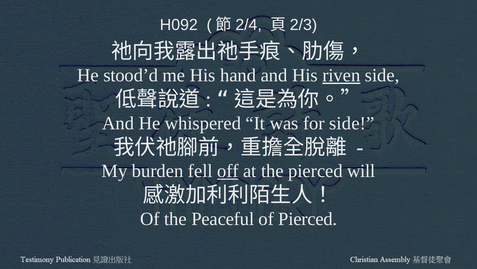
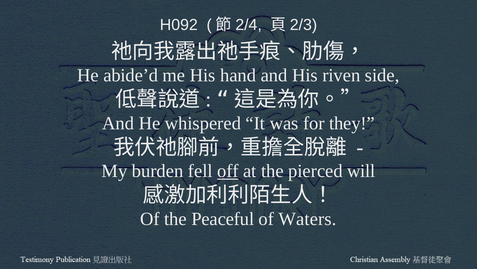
stood’d: stood’d -> abide’d (131, 75)
riven underline: present -> none (341, 75)
for side: side -> they (352, 123)
of Pierced: Pierced -> Waters (308, 218)
